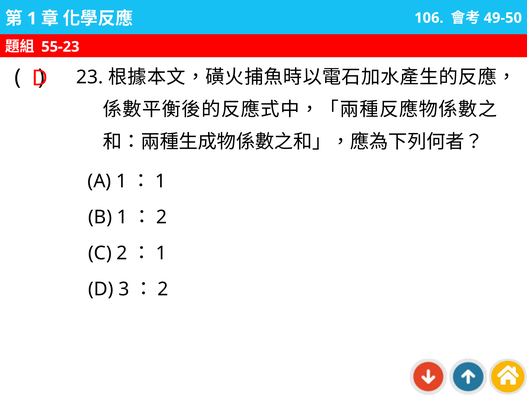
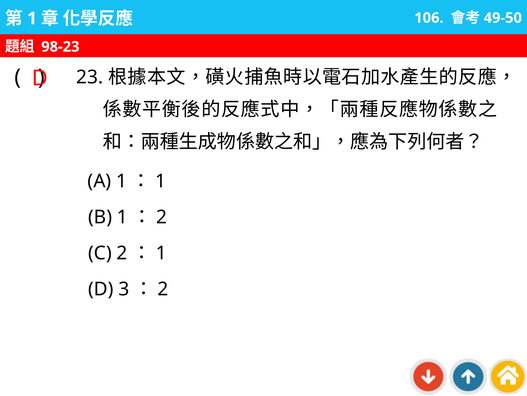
55-23: 55-23 -> 98-23 (60, 47)
